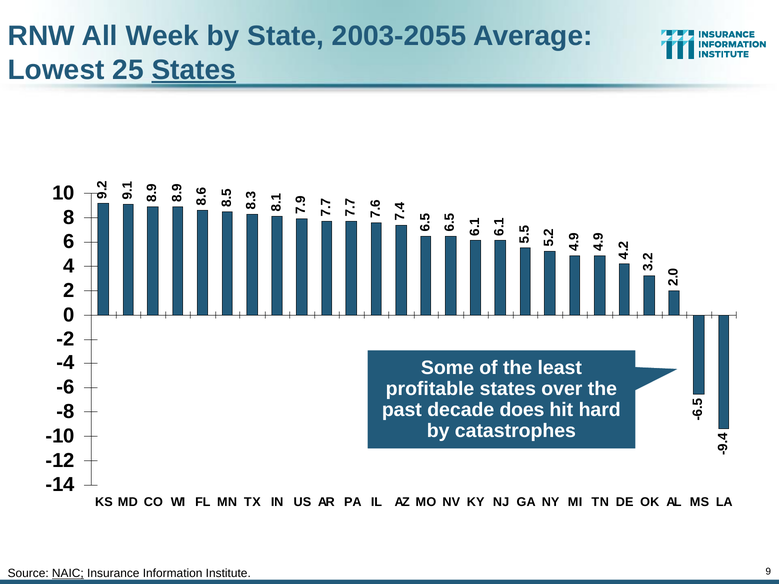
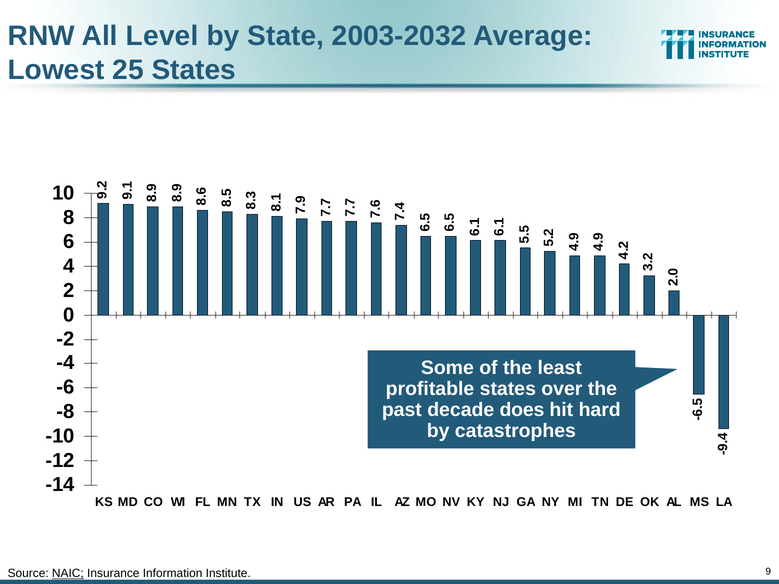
Week: Week -> Level (162, 36)
2003-2055: 2003-2055 -> 2003-2032 (399, 36)
States underline: present -> none (194, 70)
